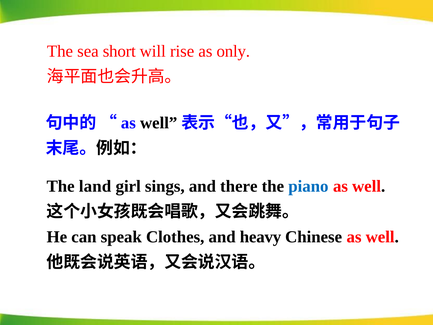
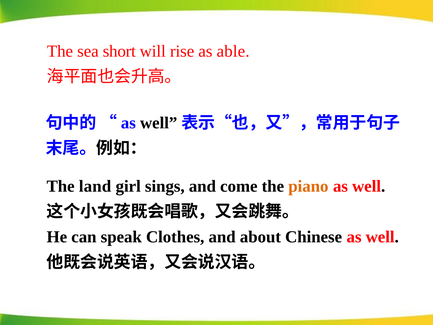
only: only -> able (233, 51)
there: there -> come (239, 186)
piano colour: blue -> orange (308, 186)
heavy: heavy -> about (260, 237)
